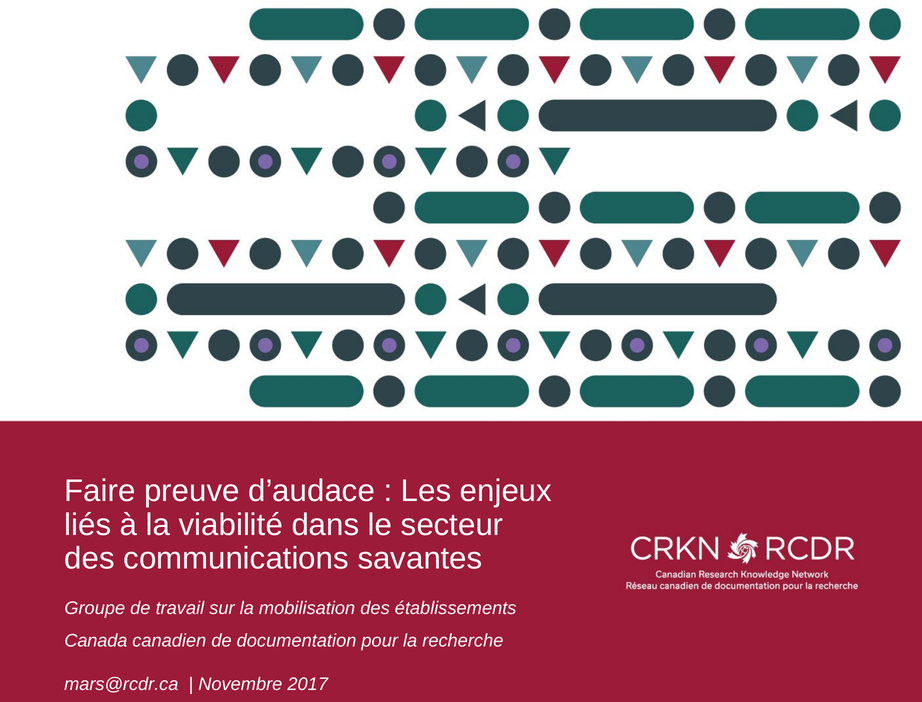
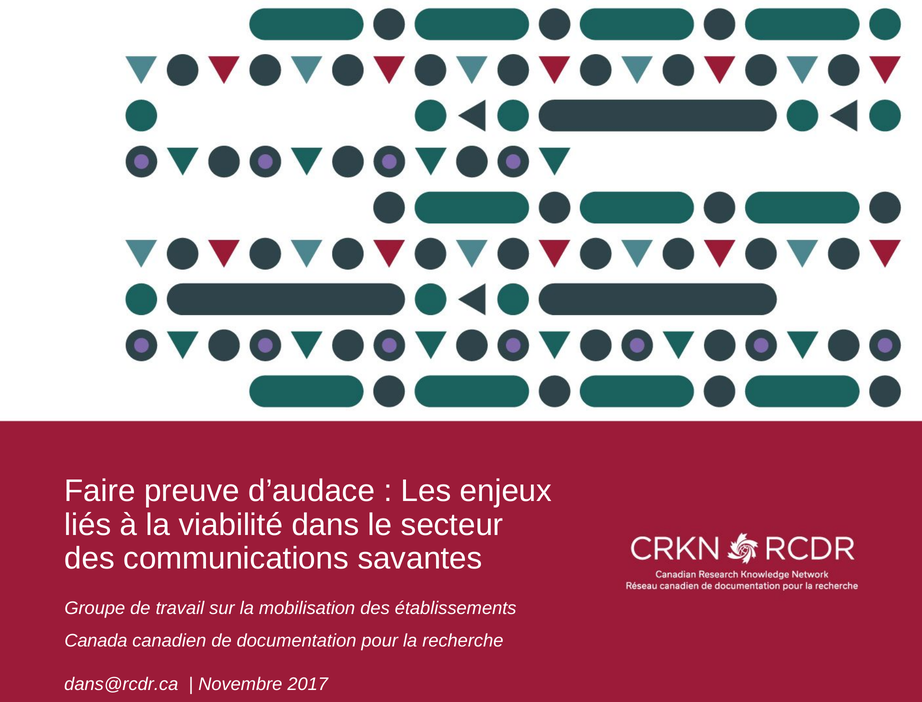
mars@rcdr.ca: mars@rcdr.ca -> dans@rcdr.ca (121, 685)
